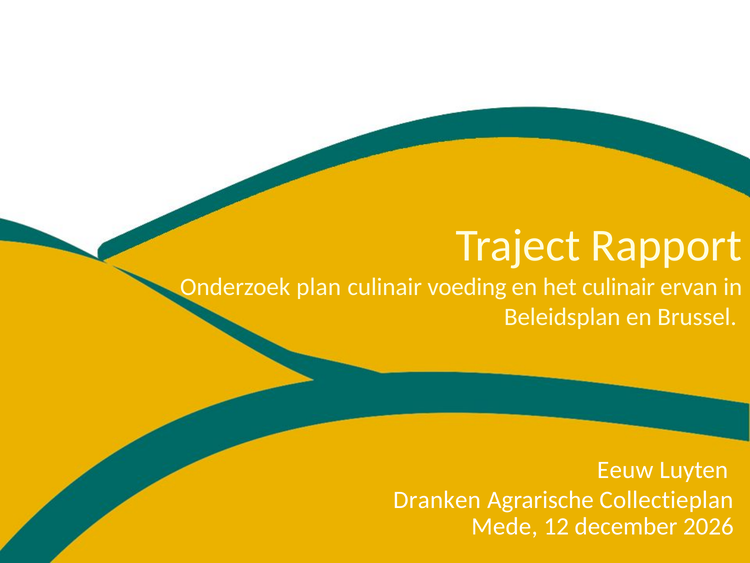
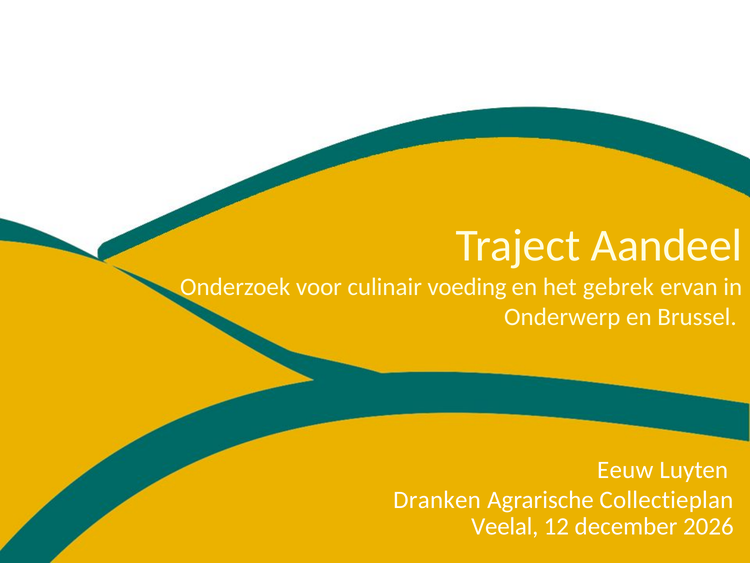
Rapport: Rapport -> Aandeel (666, 246)
plan: plan -> voor (319, 287)
het culinair: culinair -> gebrek (618, 287)
Beleidsplan: Beleidsplan -> Onderwerp (562, 317)
Mede: Mede -> Veelal (505, 526)
